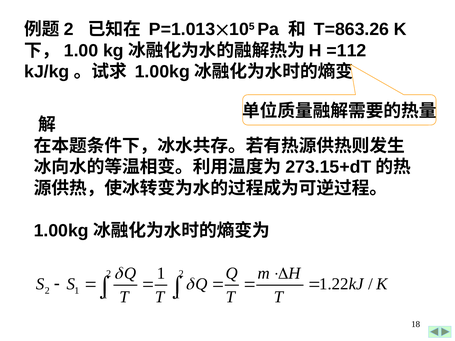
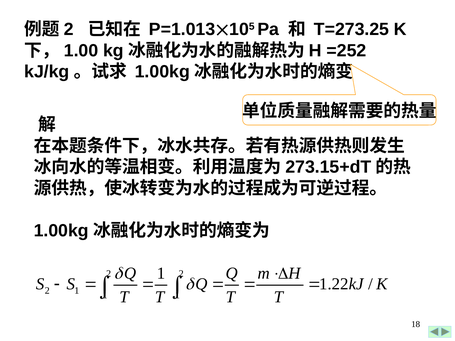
T=863.26: T=863.26 -> T=273.25 (352, 29)
=112: =112 -> =252 (347, 51)
